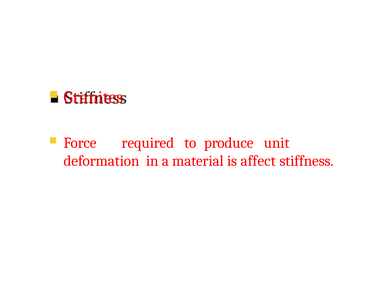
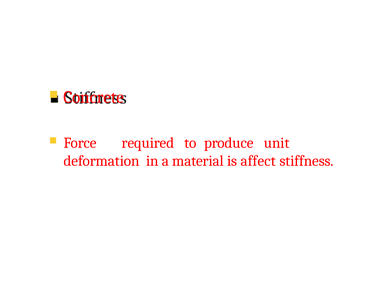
Granites: Granites -> Concrete (94, 97)
